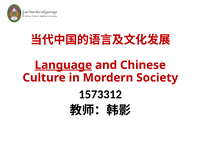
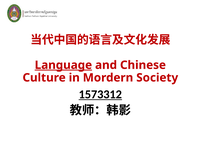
1573312 underline: none -> present (100, 94)
